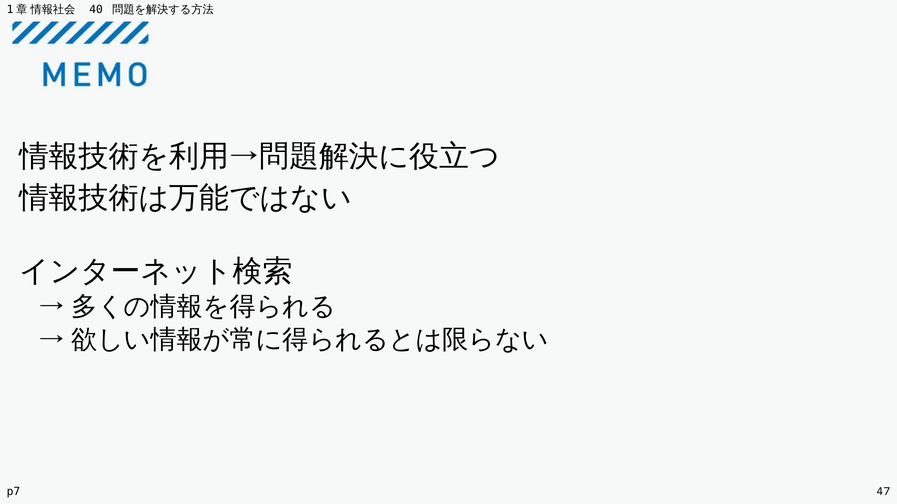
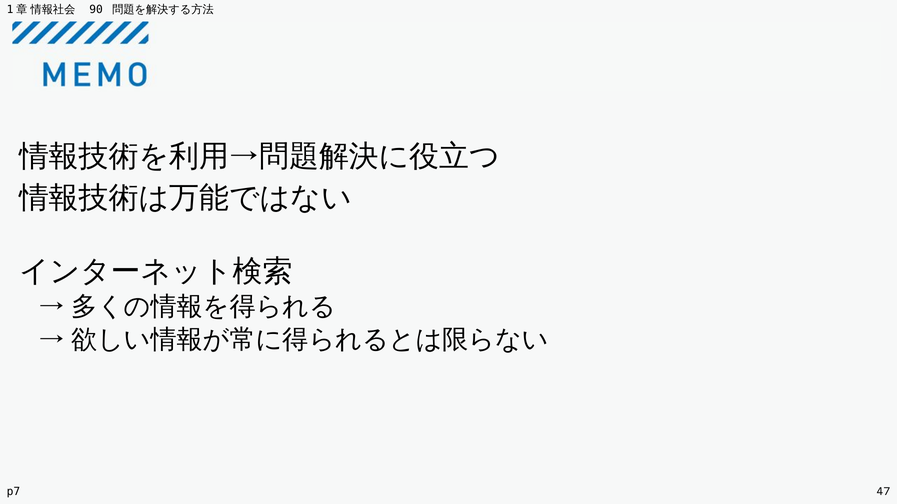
40: 40 -> 90 (96, 9)
